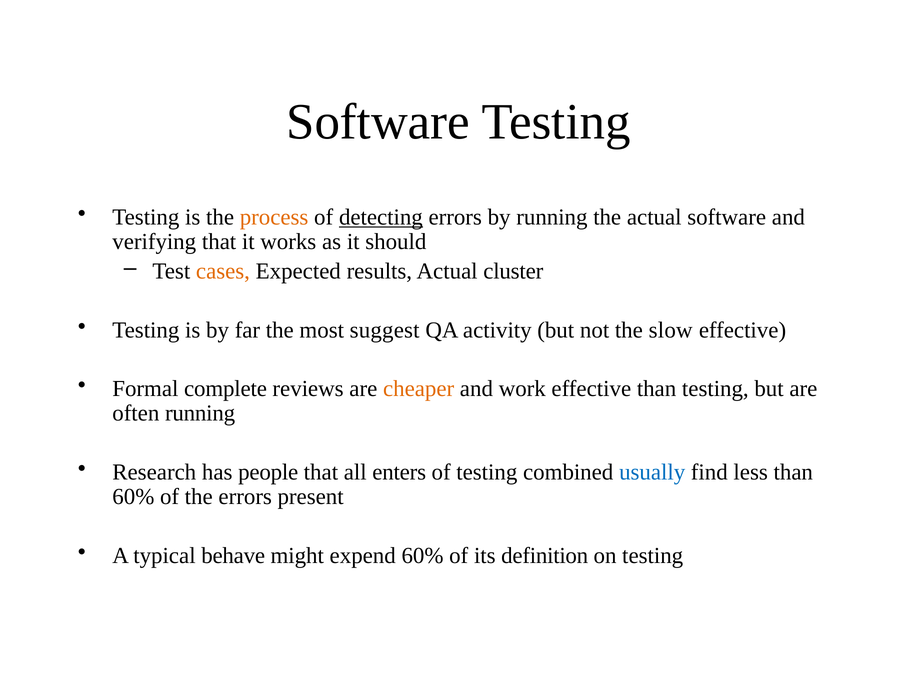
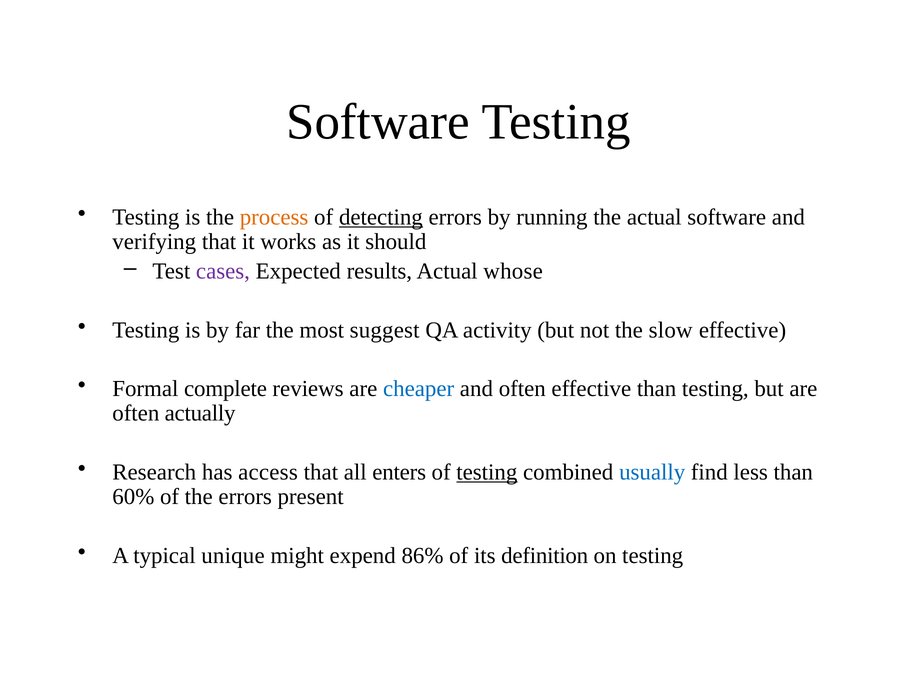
cases colour: orange -> purple (223, 271)
cluster: cluster -> whose (513, 271)
cheaper colour: orange -> blue (419, 389)
and work: work -> often (522, 389)
often running: running -> actually (200, 413)
people: people -> access (268, 472)
testing underline: none -> present (487, 472)
behave: behave -> unique (233, 555)
expend 60%: 60% -> 86% (423, 555)
